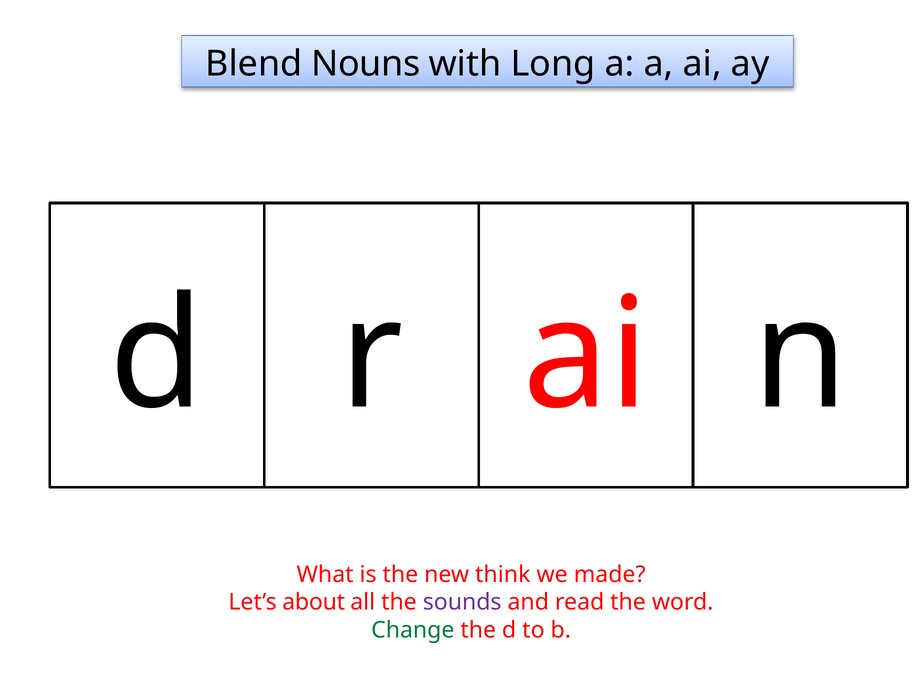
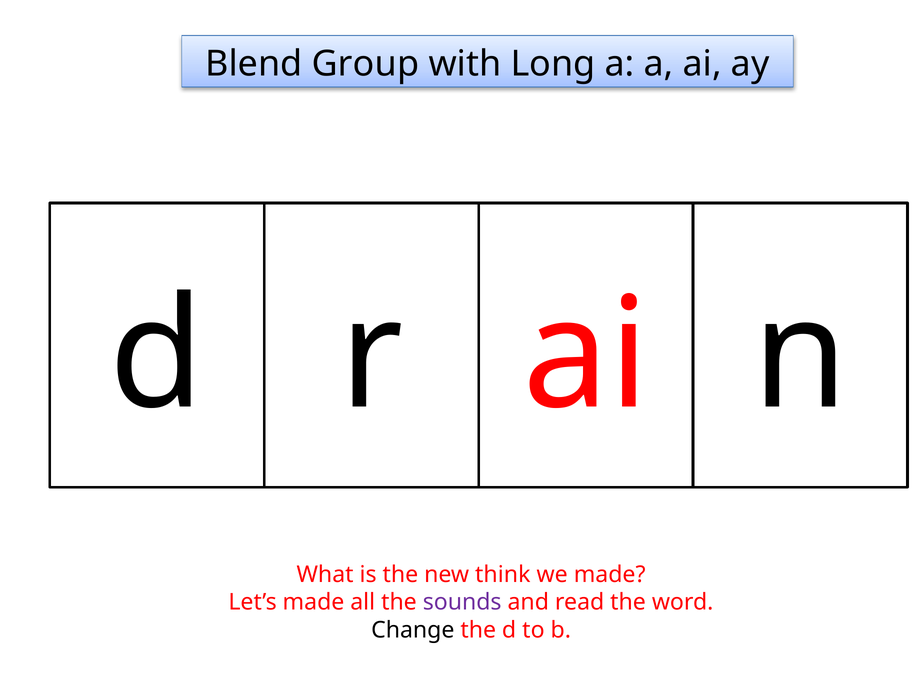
Nouns: Nouns -> Group (365, 64)
Let’s about: about -> made (313, 602)
Change colour: green -> black (413, 630)
